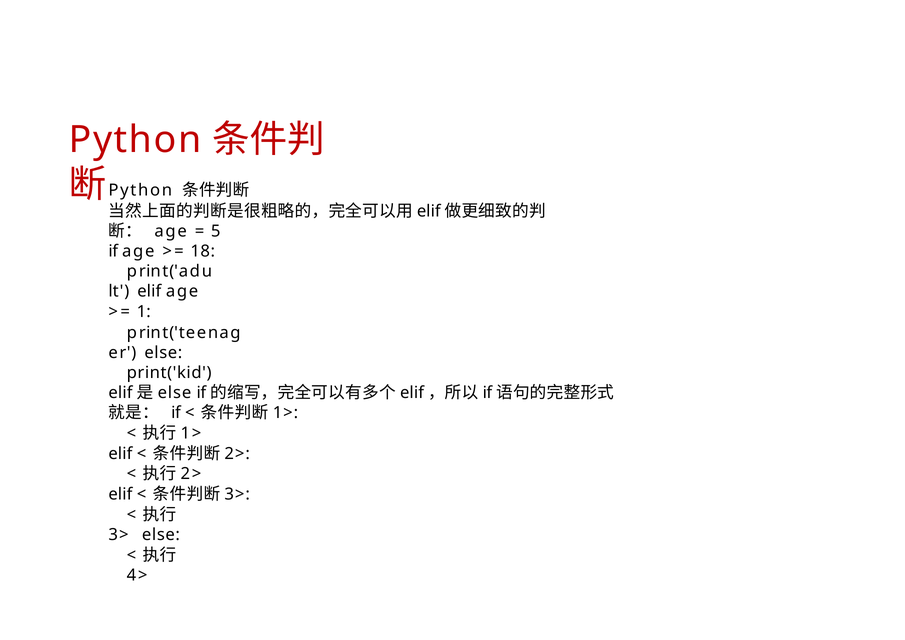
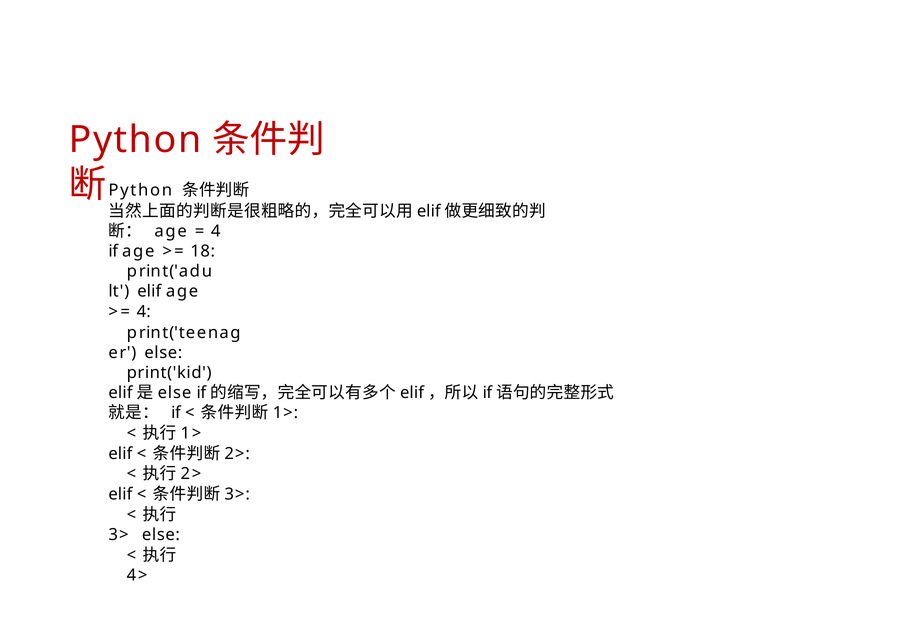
5: 5 -> 4 (216, 232)
1: 1 -> 4 (144, 312)
